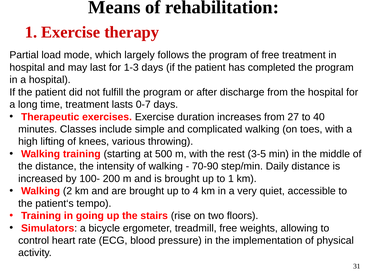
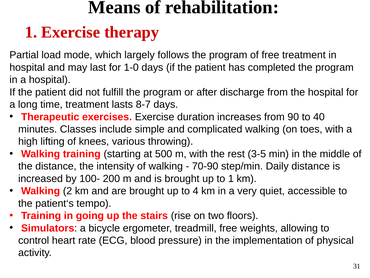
1-3: 1-3 -> 1-0 (131, 67)
0-7: 0-7 -> 8-7 (143, 104)
27: 27 -> 90 (293, 117)
